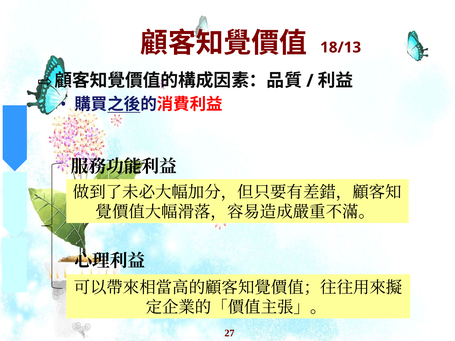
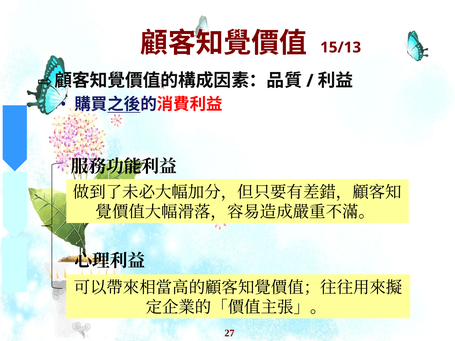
18/13: 18/13 -> 15/13 (341, 47)
